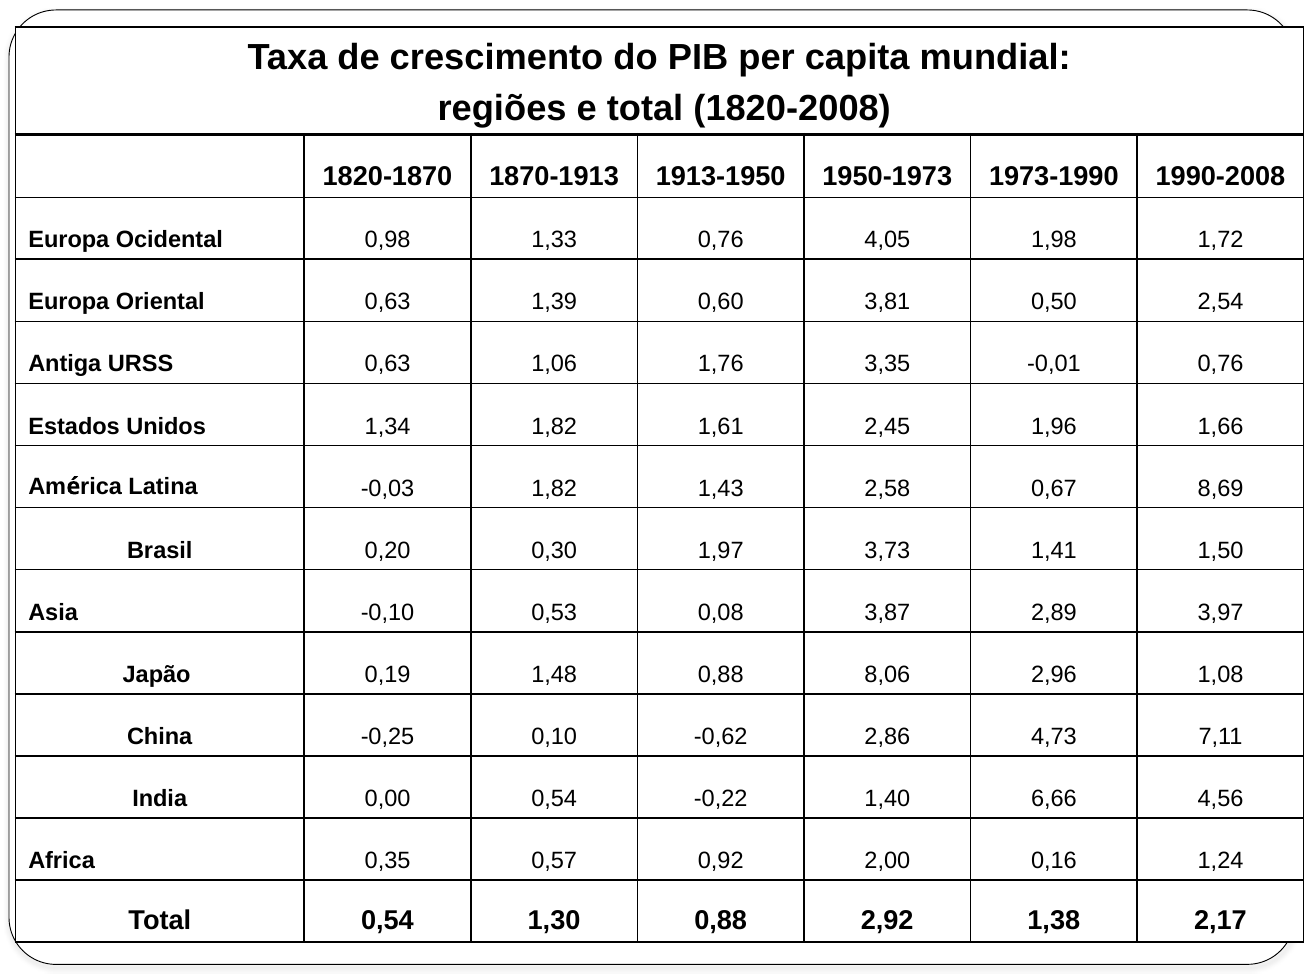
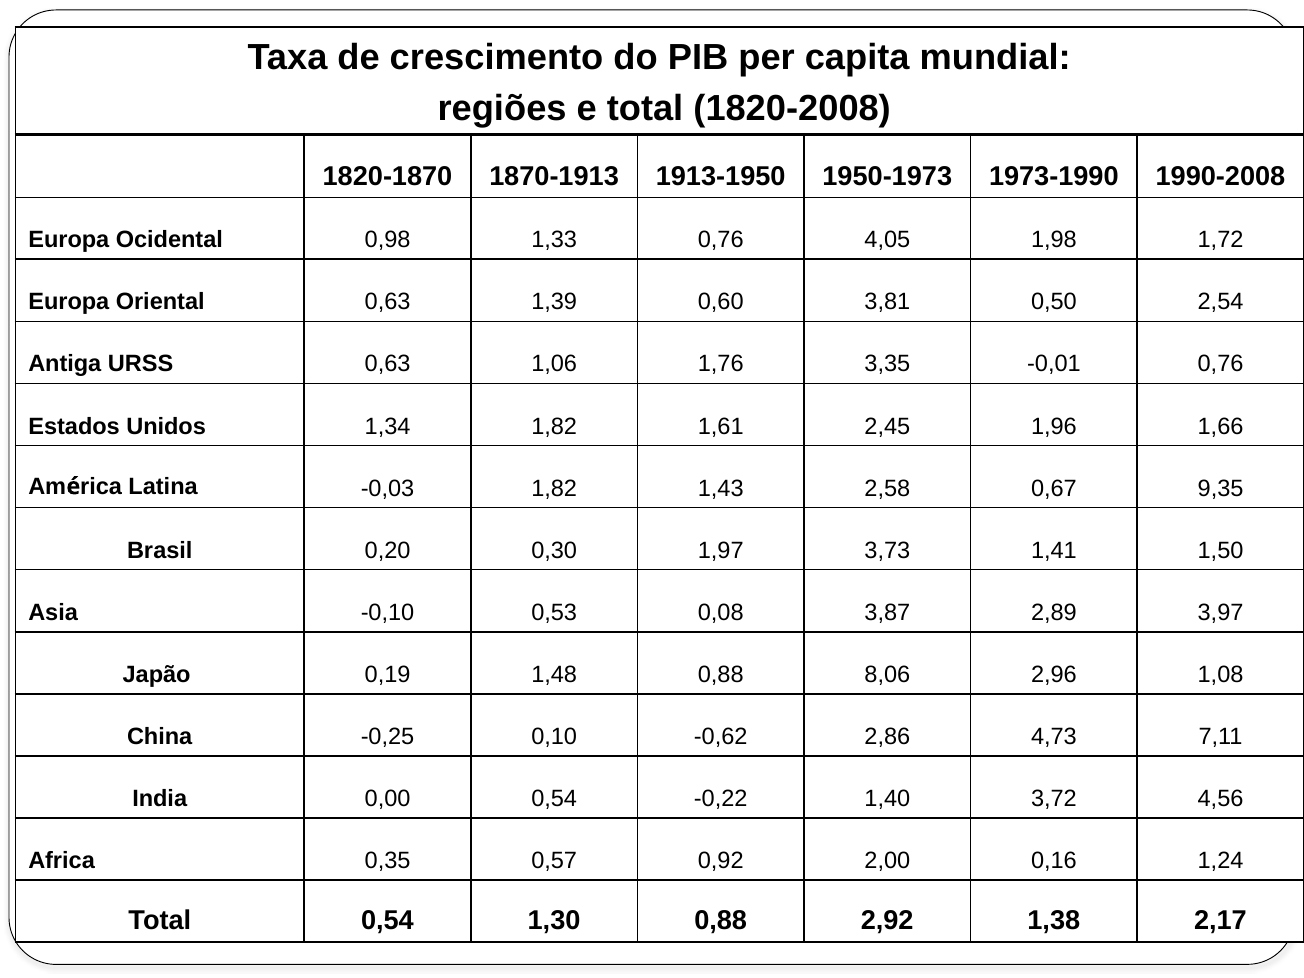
8,69: 8,69 -> 9,35 (1221, 488)
6,66: 6,66 -> 3,72 (1054, 799)
